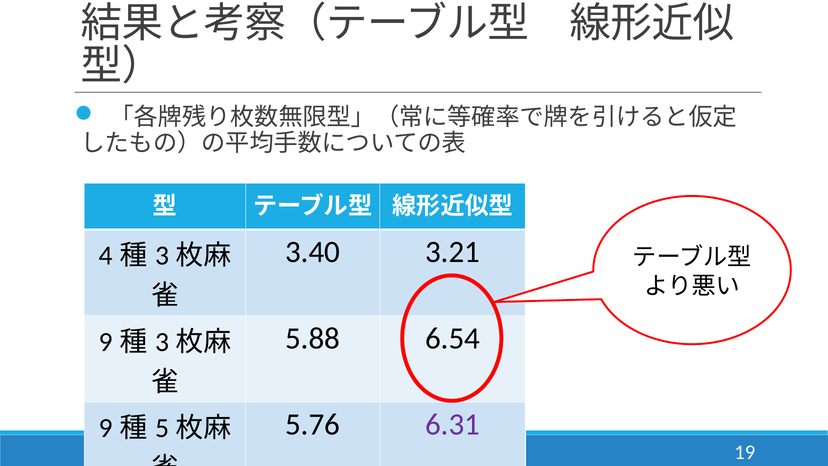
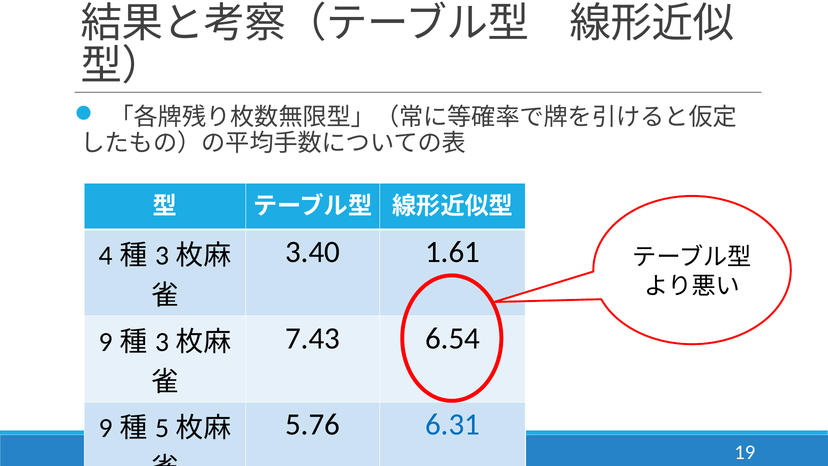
3.21: 3.21 -> 1.61 (453, 252)
5.88: 5.88 -> 7.43 (313, 338)
6.31 colour: purple -> blue (453, 424)
